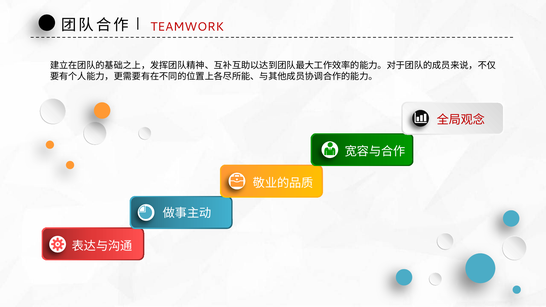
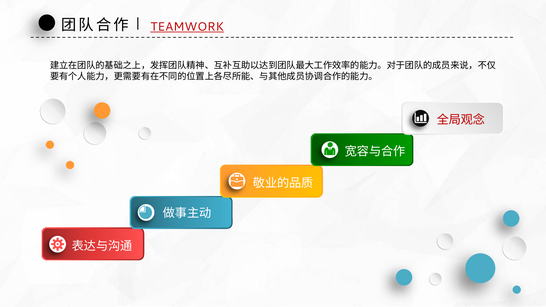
TEAMWORK underline: none -> present (187, 27)
